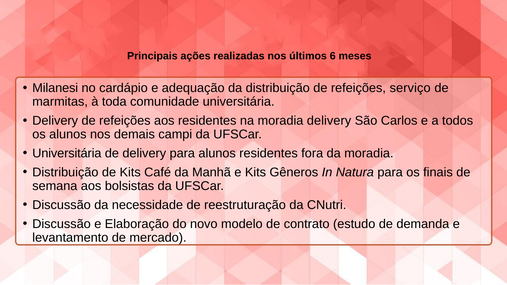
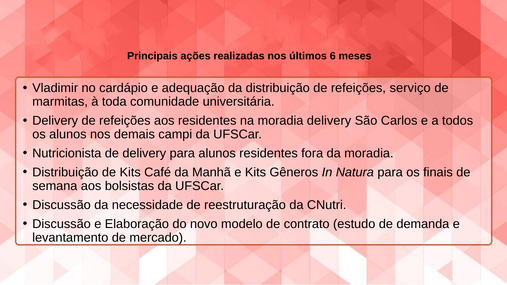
Milanesi: Milanesi -> Vladimir (55, 88)
Universitária: Universitária -> Nutricionista (67, 153)
